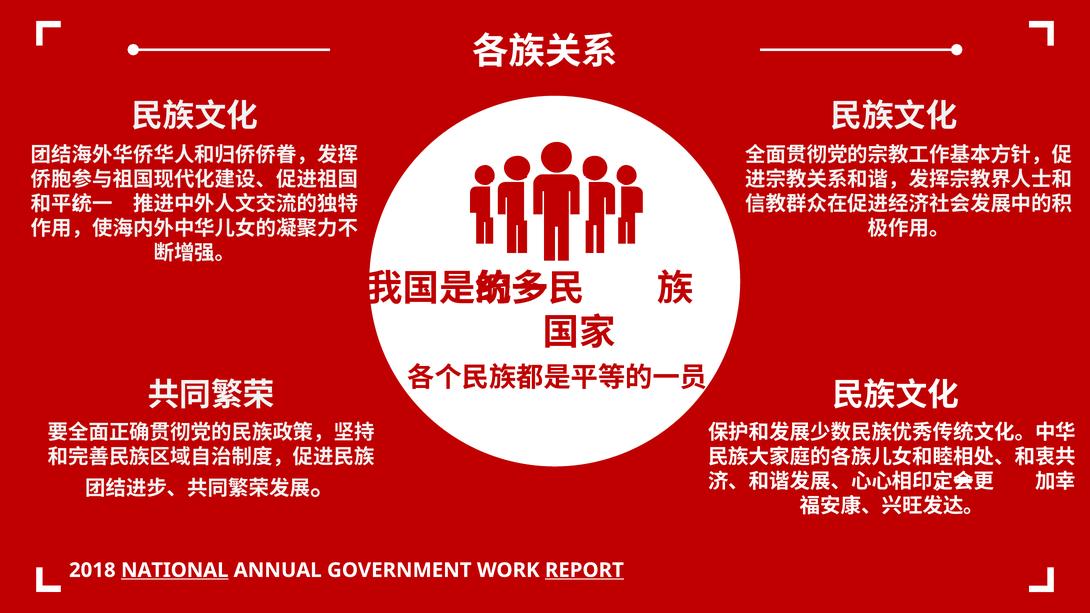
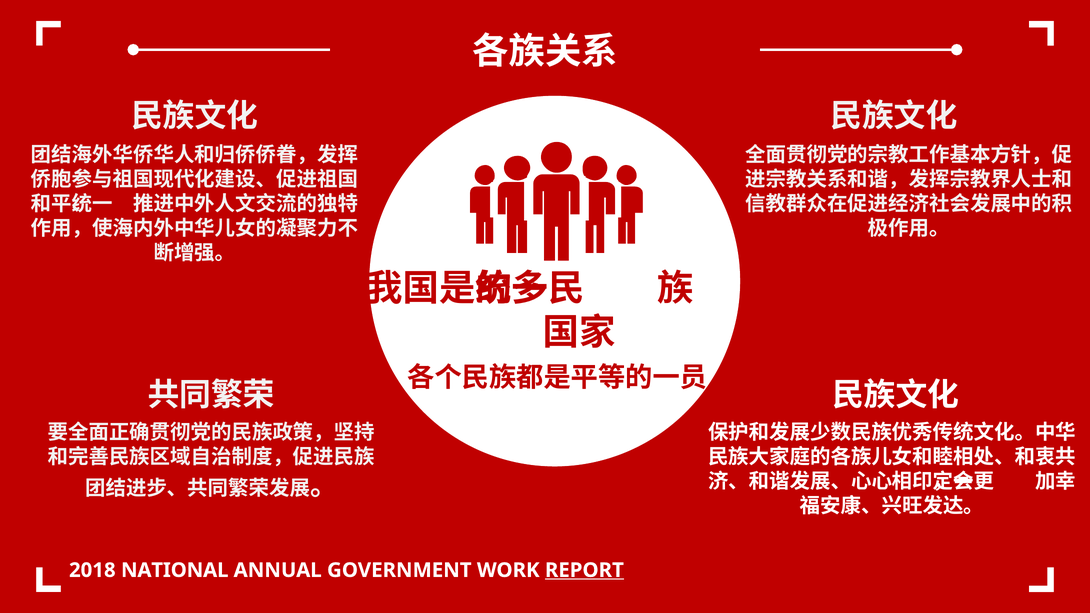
NATIONAL underline: present -> none (175, 570)
